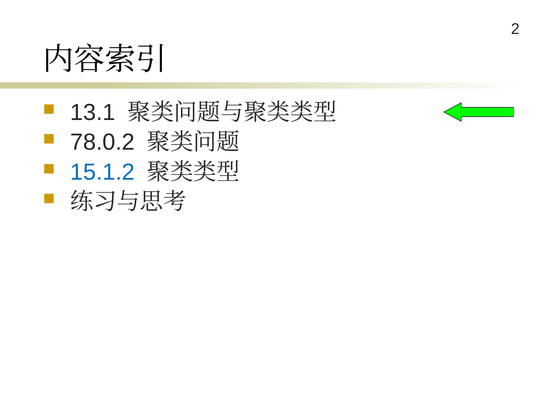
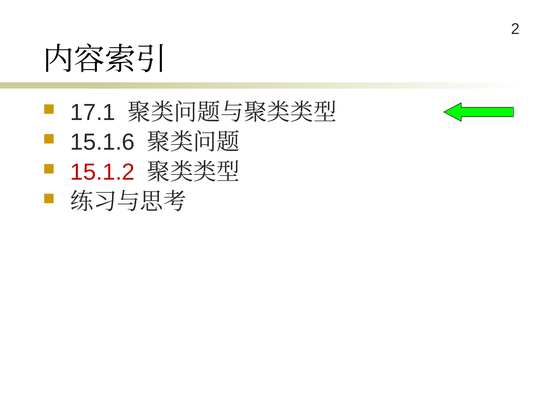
13.1: 13.1 -> 17.1 (93, 112)
78.0.2: 78.0.2 -> 15.1.6 (103, 142)
15.1.2 colour: blue -> red (103, 172)
